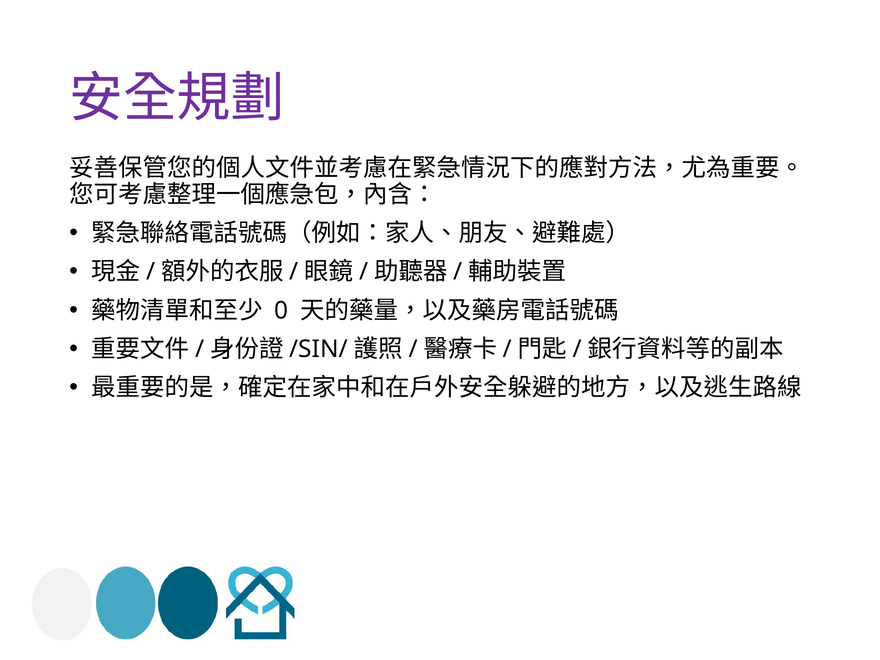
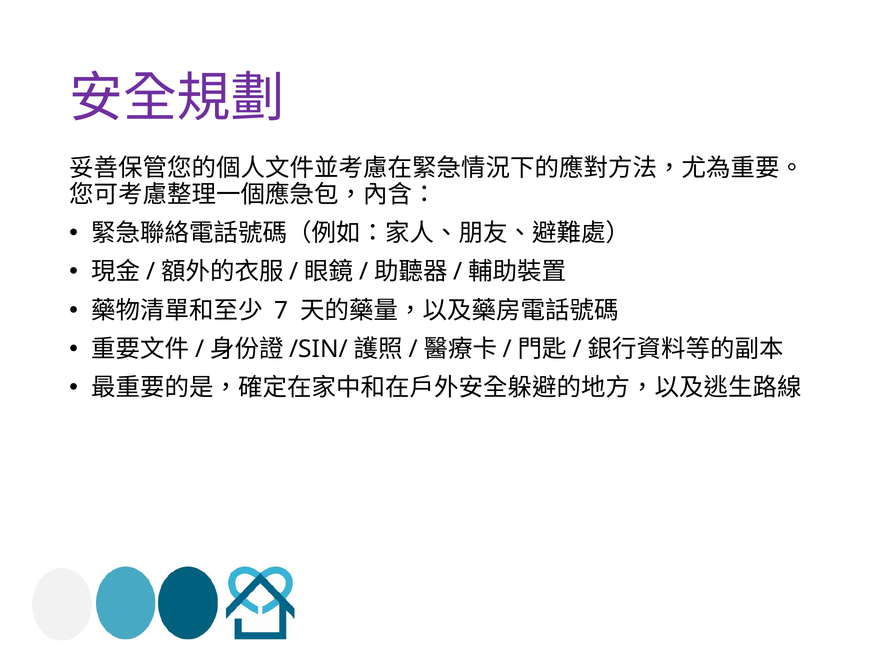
0: 0 -> 7 (281, 310)
